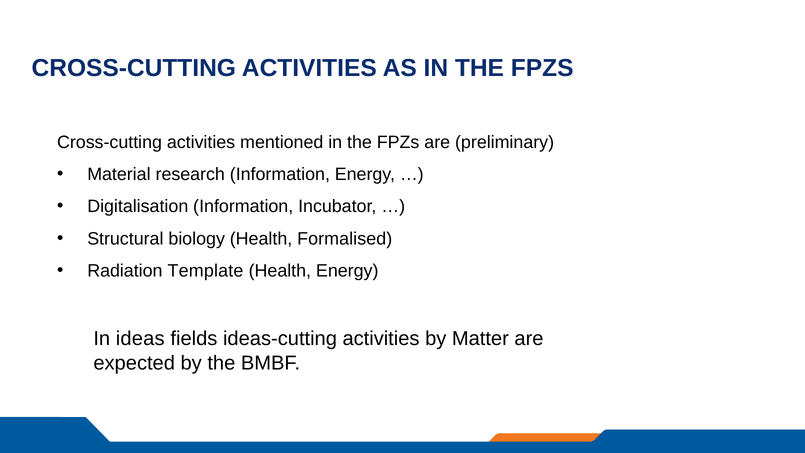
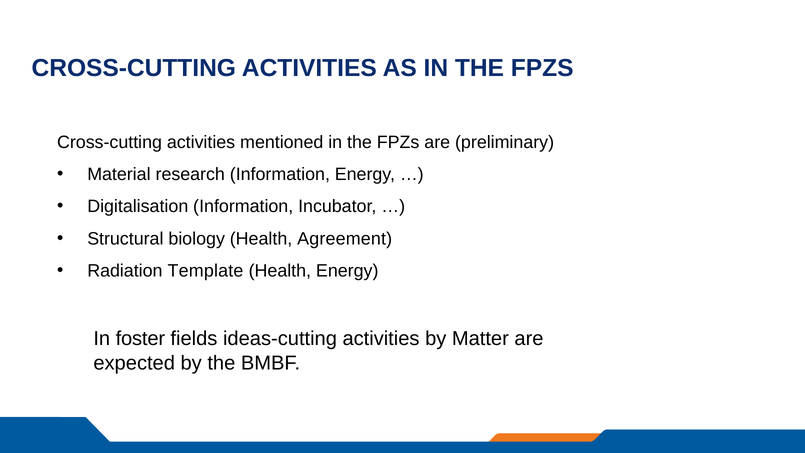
Formalised: Formalised -> Agreement (345, 239)
ideas: ideas -> foster (140, 339)
